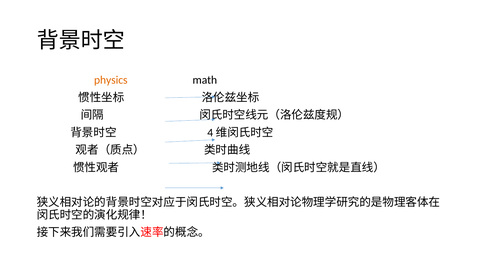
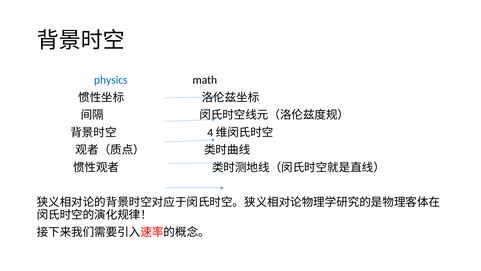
physics colour: orange -> blue (111, 80)
